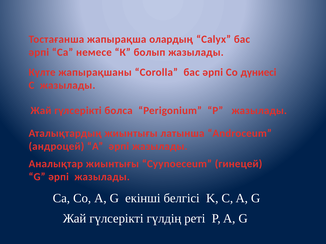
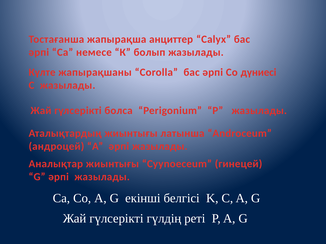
олардың: олардың -> анциттер (171, 39)
